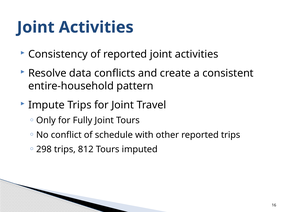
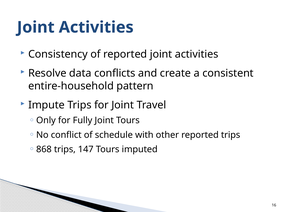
298: 298 -> 868 (44, 150)
812: 812 -> 147 (86, 150)
